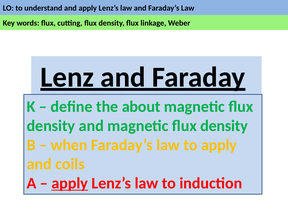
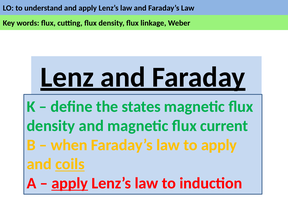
about: about -> states (141, 107)
and magnetic flux density: density -> current (224, 126)
coils underline: none -> present (70, 164)
